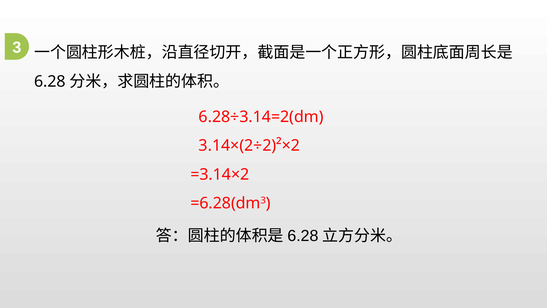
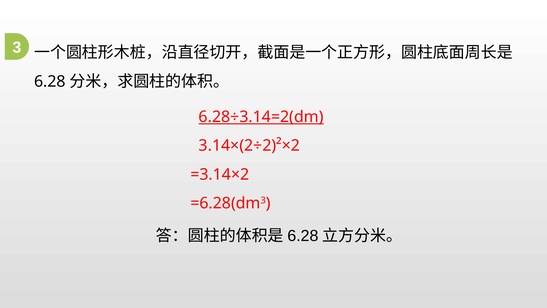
6.28÷3.14=2(dm underline: none -> present (261, 117)
